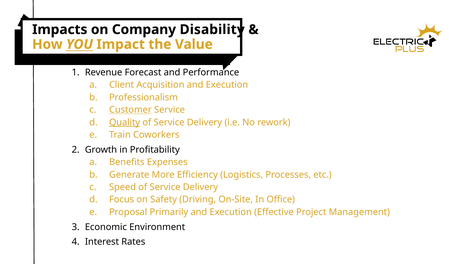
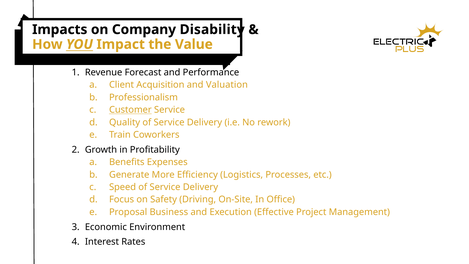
Acquisition and Execution: Execution -> Valuation (227, 85)
Quality underline: present -> none (125, 122)
Primarily: Primarily -> Business (169, 212)
